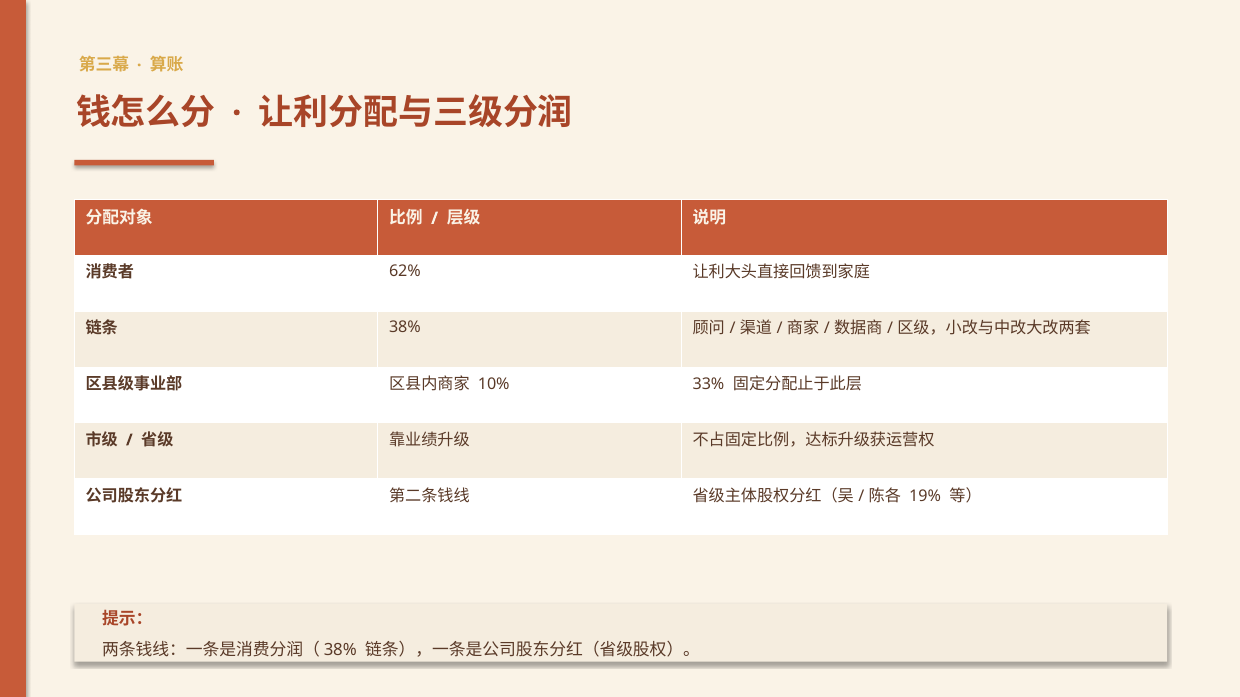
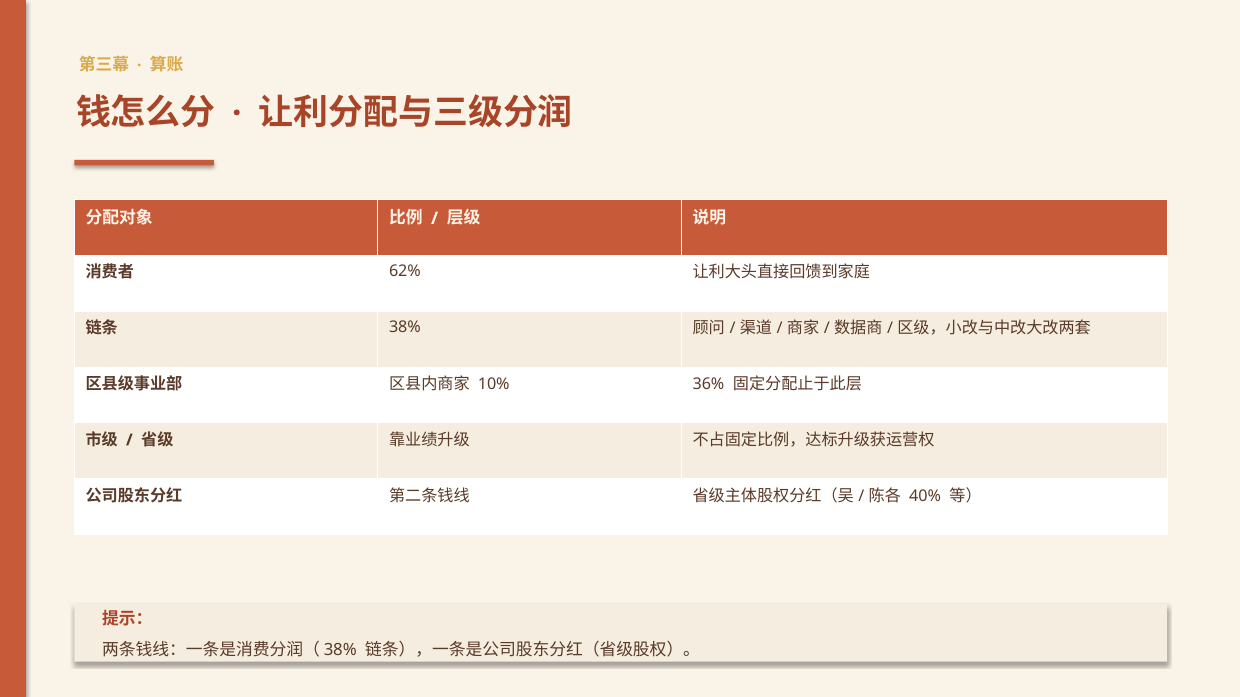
33%: 33% -> 36% (708, 384)
19%: 19% -> 40% (925, 496)
